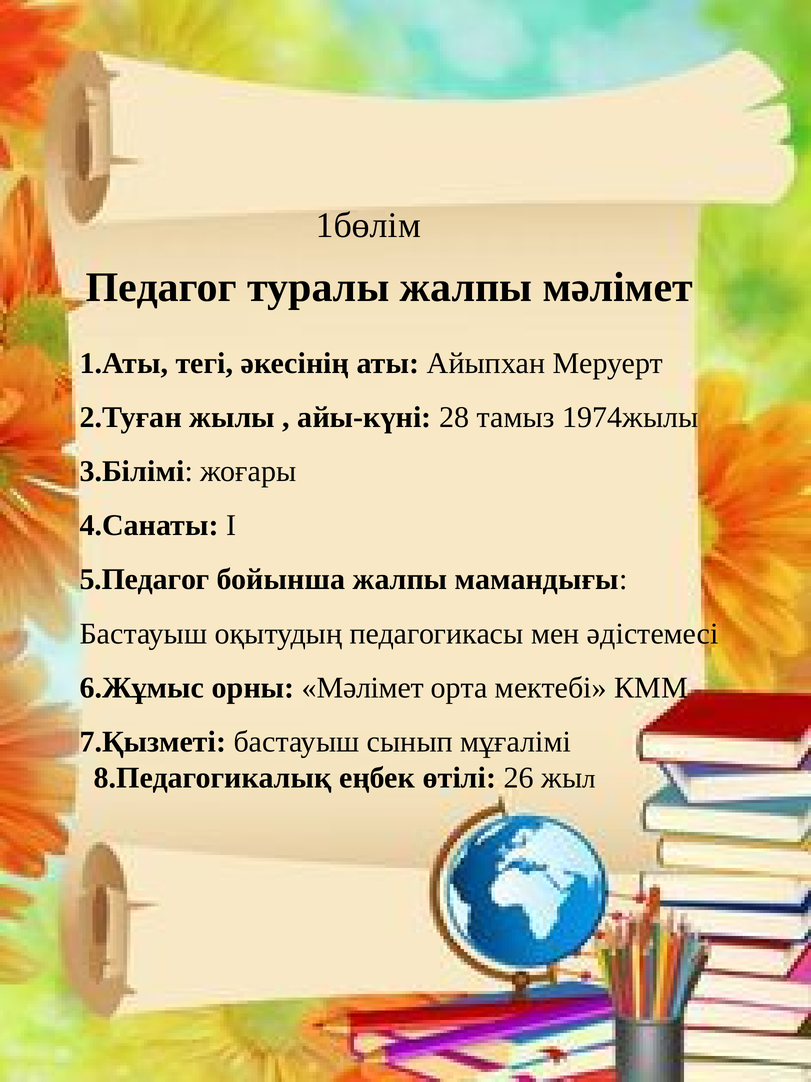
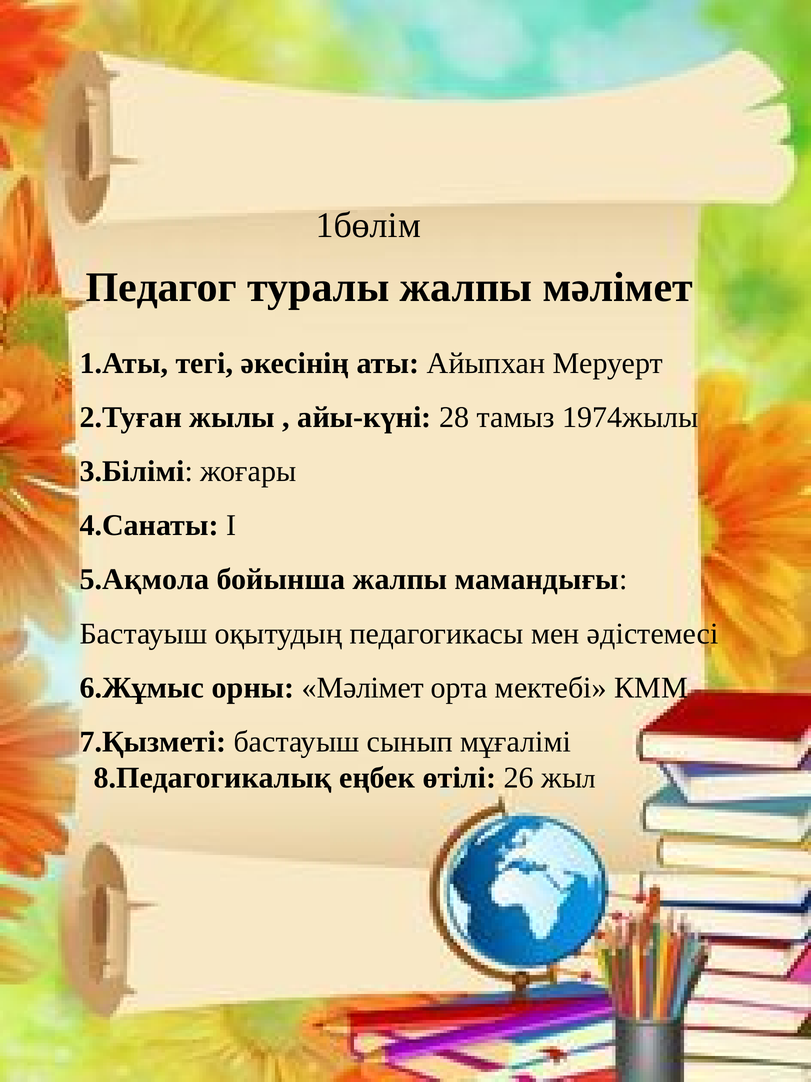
5.Педагог: 5.Педагог -> 5.Ақмола (144, 579)
